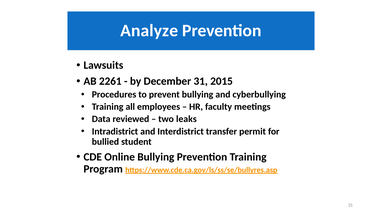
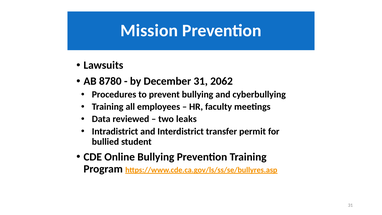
Analyze: Analyze -> Mission (149, 31)
2261: 2261 -> 8780 (110, 81)
2015: 2015 -> 2062 (222, 81)
